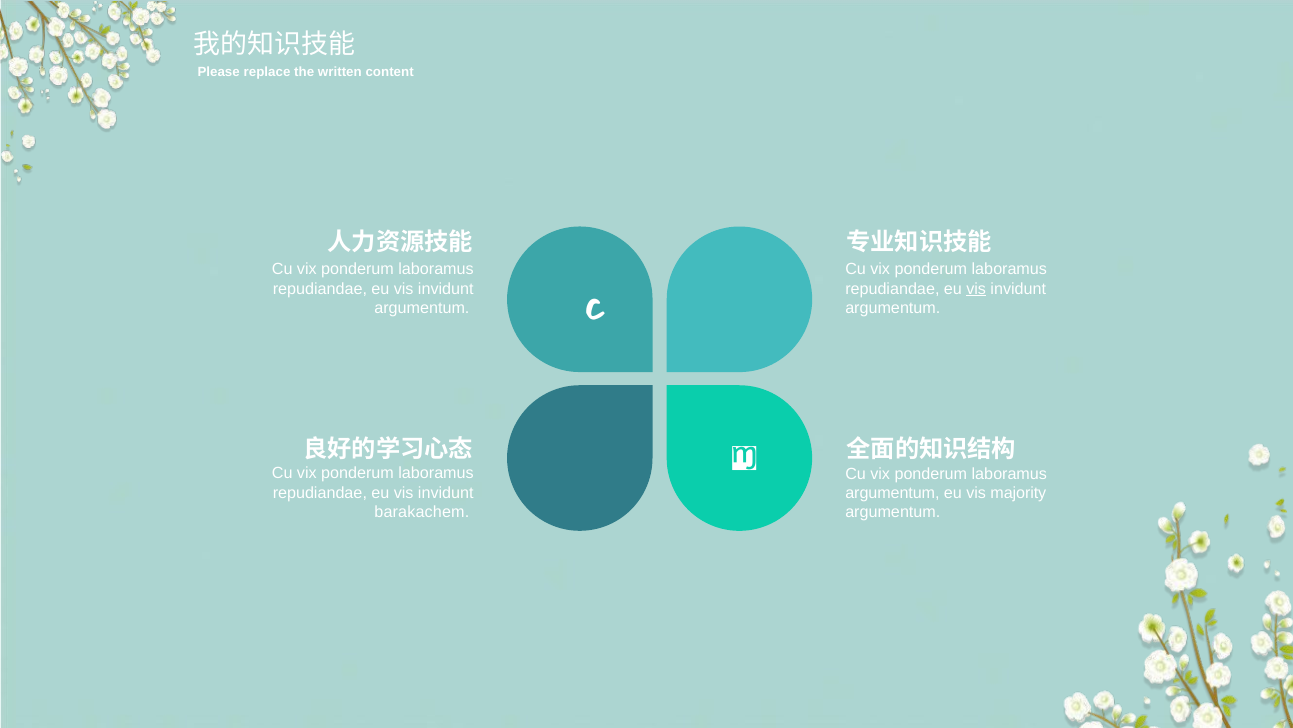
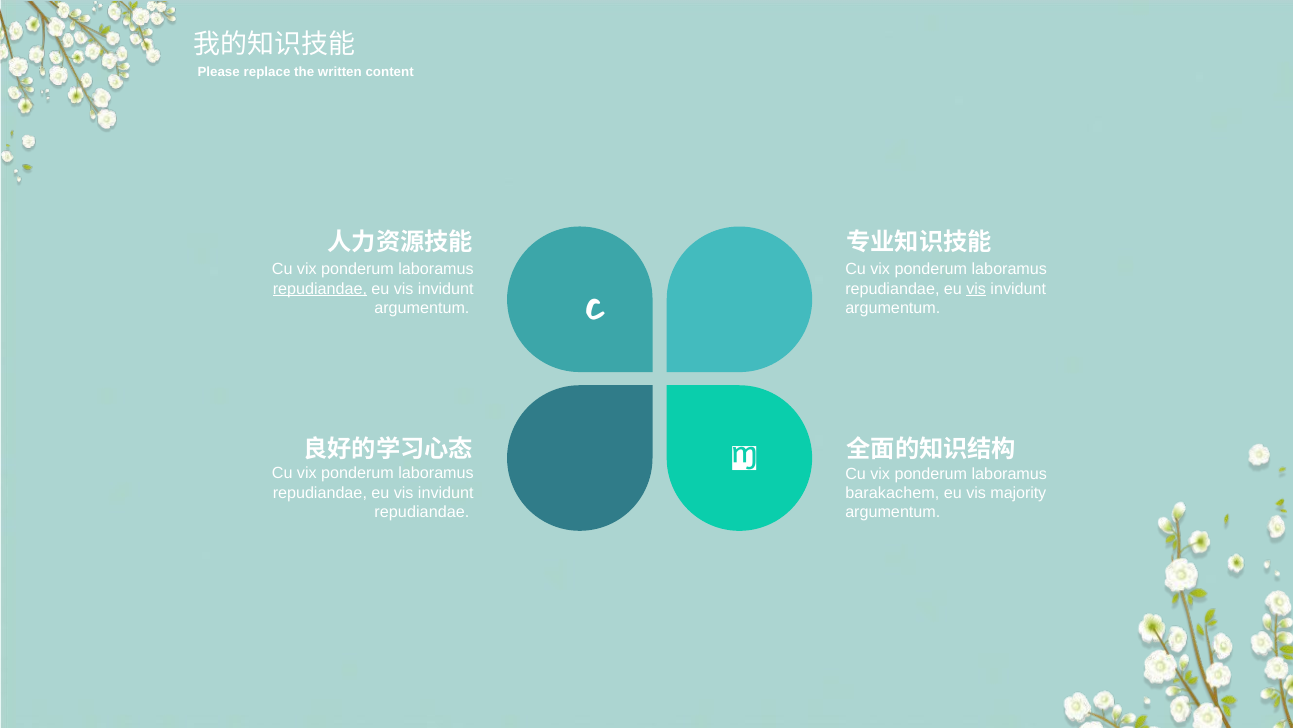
repudiandae underline: none -> present (320, 288)
argumentum: argumentum -> barakachem (892, 493)
barakachem: barakachem -> repudiandae (422, 512)
